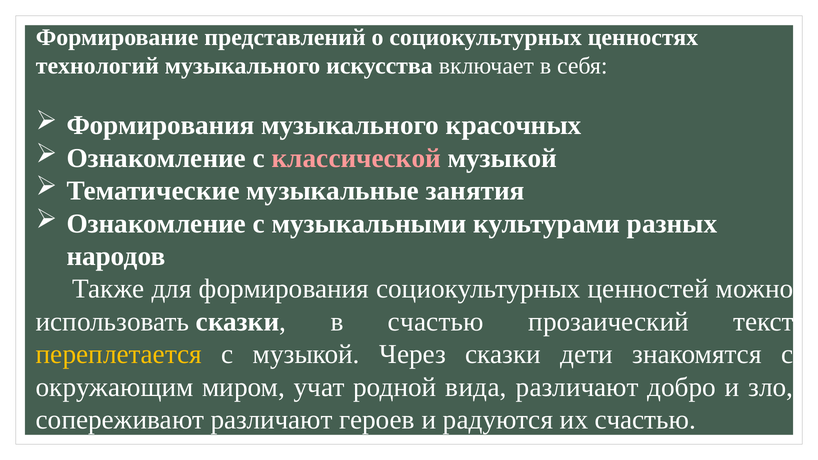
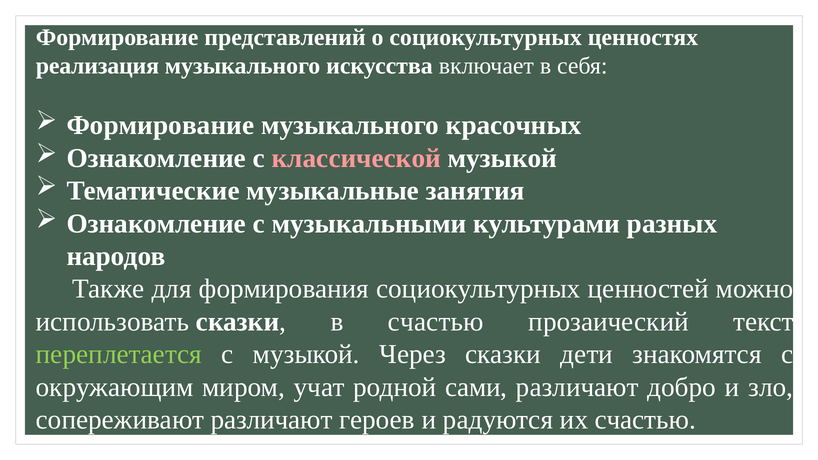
технологий: технологий -> реализация (97, 66)
Формирования: Формирования -> Формирование (160, 125)
переплетается colour: yellow -> light green (119, 355)
вида: вида -> сами (476, 387)
